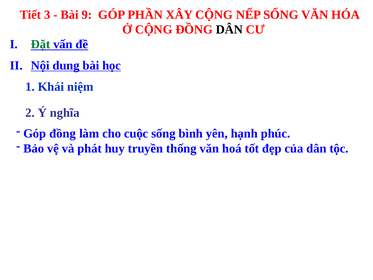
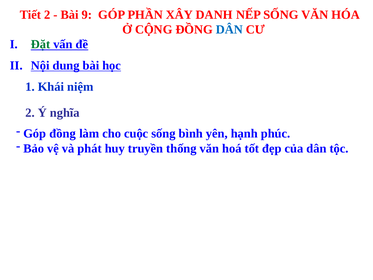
Tiết 3: 3 -> 2 (47, 15)
XÂY CỘNG: CỘNG -> DANH (214, 15)
DÂN colour: black -> blue (229, 30)
